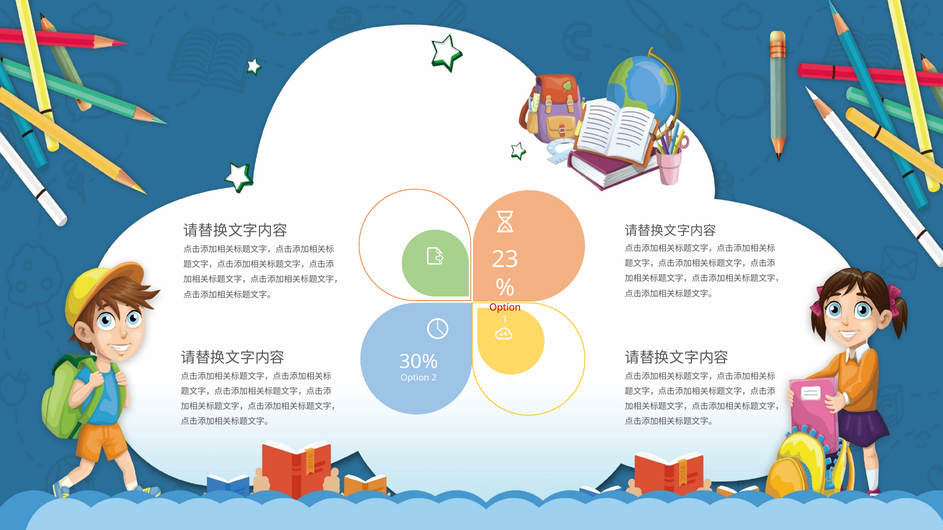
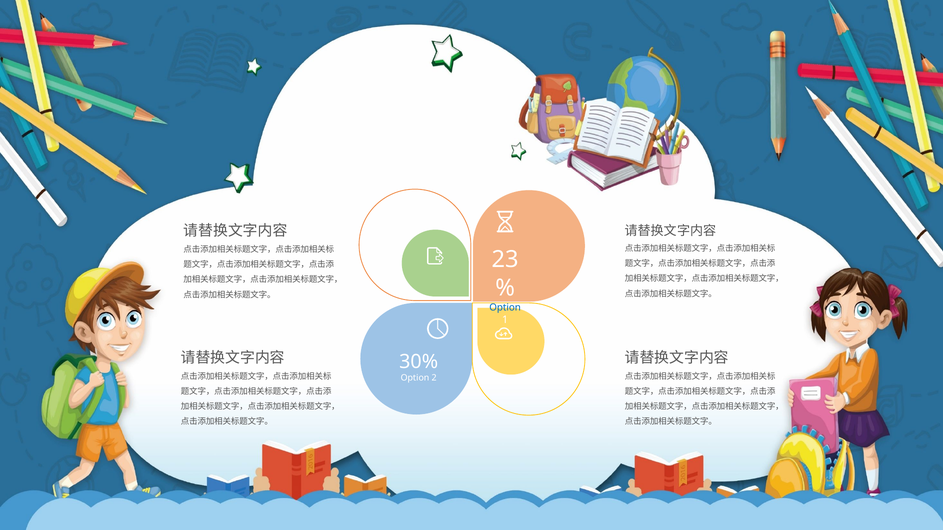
Option colour: red -> blue (505, 308)
